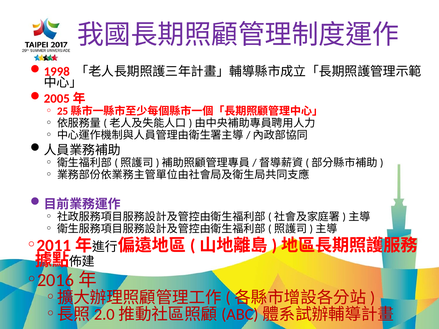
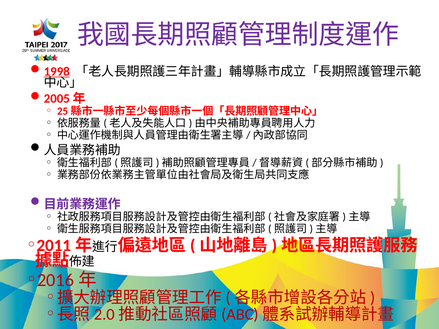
1998 underline: none -> present (57, 72)
